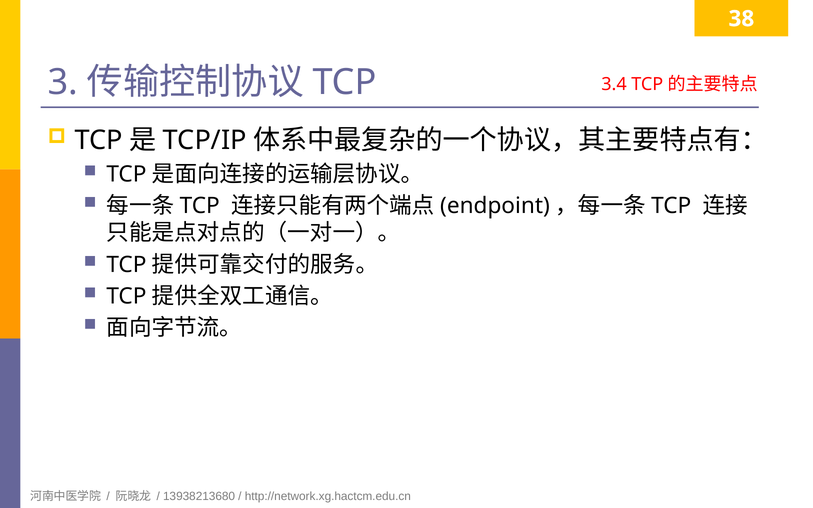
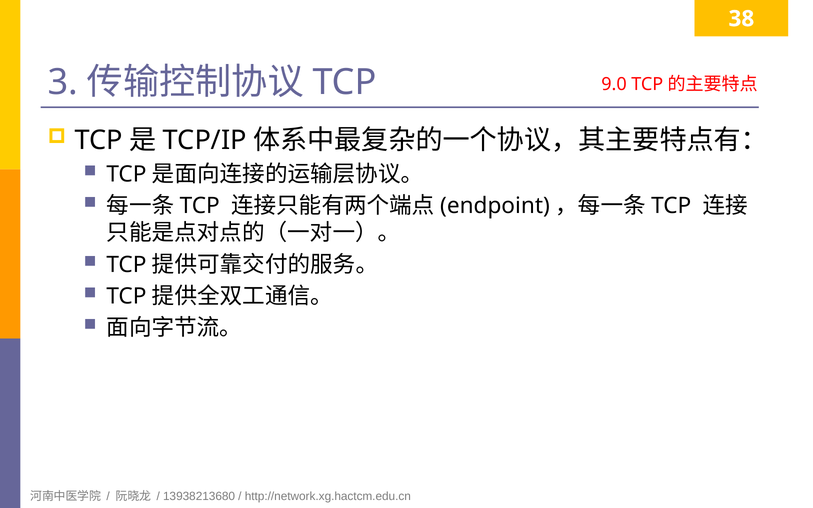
3.4: 3.4 -> 9.0 (614, 84)
